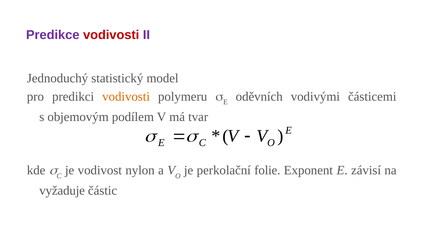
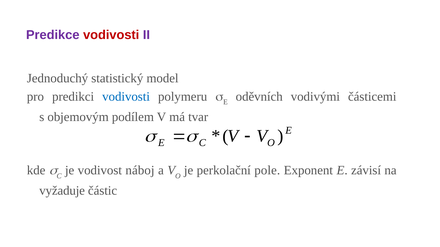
vodivosti colour: orange -> blue (126, 97)
nylon: nylon -> náboj (140, 171)
folie: folie -> pole (267, 171)
